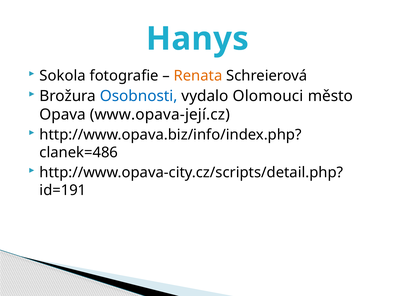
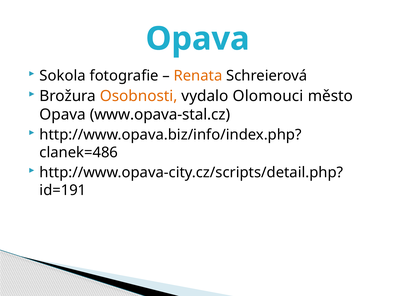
Hanys: Hanys -> Opava (198, 39)
Osobnosti colour: blue -> orange (139, 96)
www.opava-její.cz: www.opava-její.cz -> www.opava-stal.cz (160, 115)
